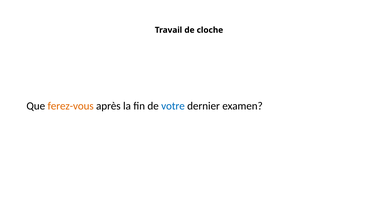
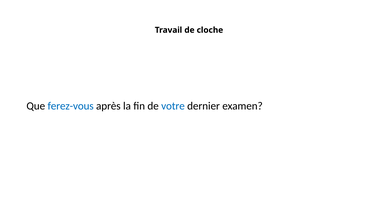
ferez-vous colour: orange -> blue (71, 106)
